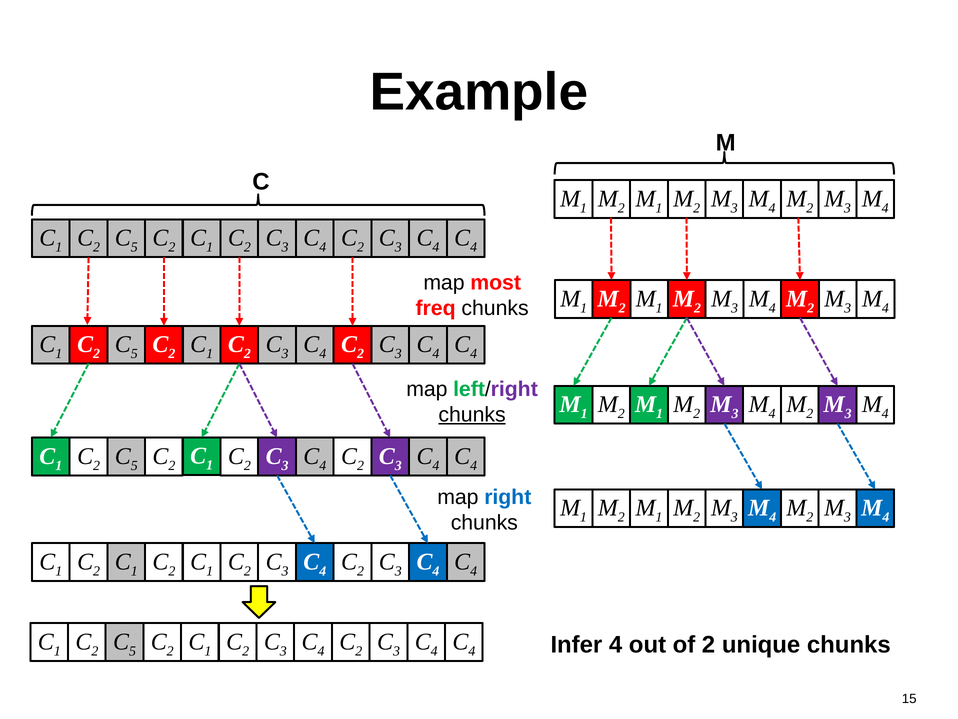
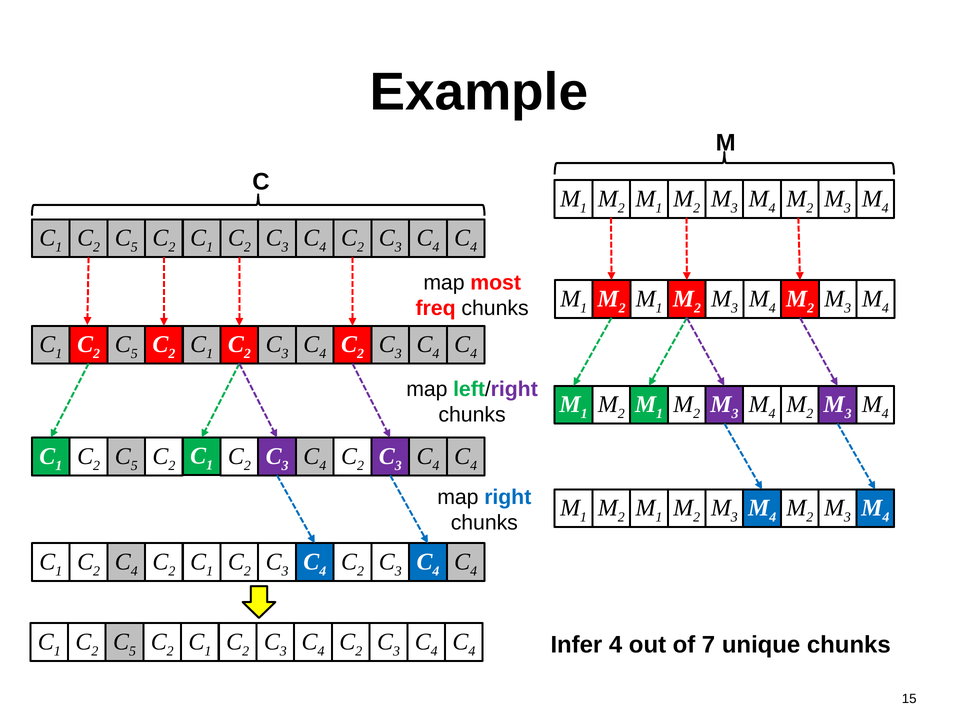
chunks underline: present -> none (472, 414)
1: 1 -> 4 (134, 571)
of 2: 2 -> 7 (709, 645)
